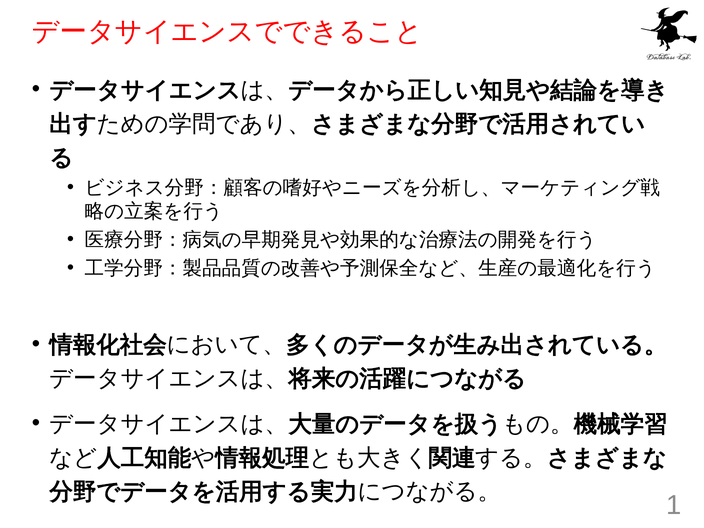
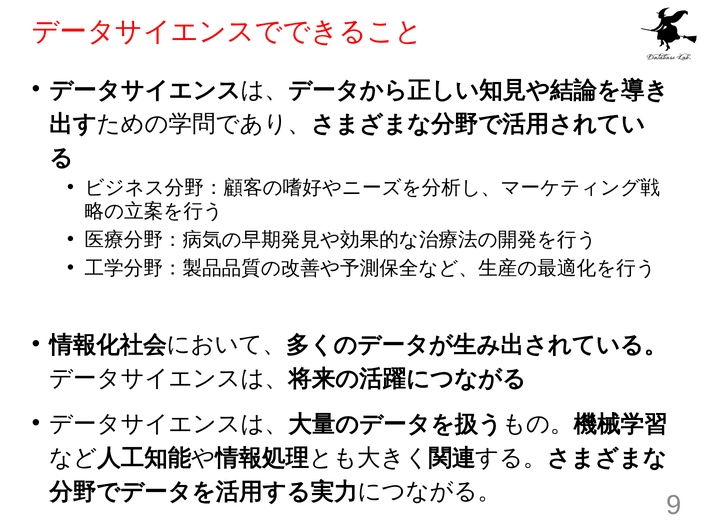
1: 1 -> 9 (674, 505)
